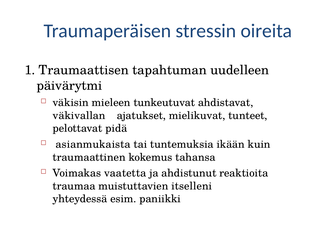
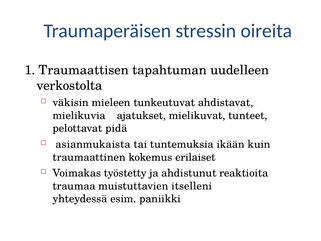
päivärytmi: päivärytmi -> verkostolta (69, 85)
väkivallan: väkivallan -> mielikuvia (79, 115)
tahansa: tahansa -> erilaiset (195, 157)
vaatetta: vaatetta -> työstetty (125, 173)
